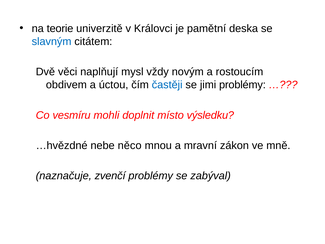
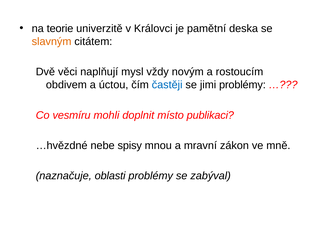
slavným colour: blue -> orange (52, 41)
výsledku: výsledku -> publikaci (210, 115)
něco: něco -> spisy (130, 145)
zvenčí: zvenčí -> oblasti (110, 176)
